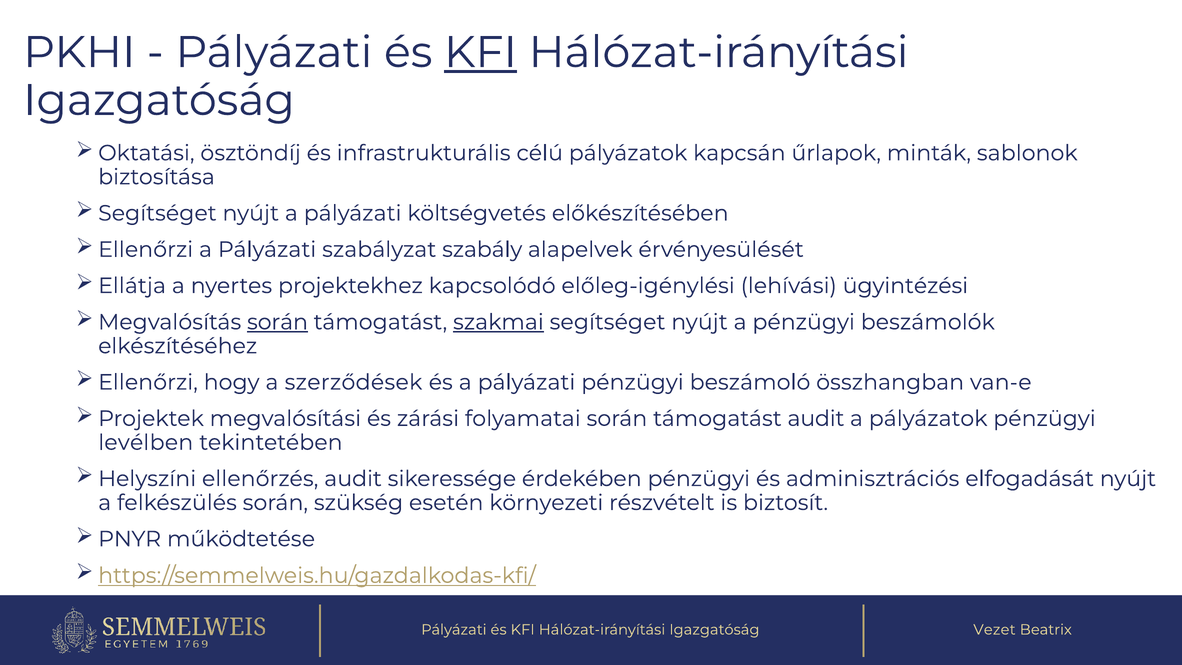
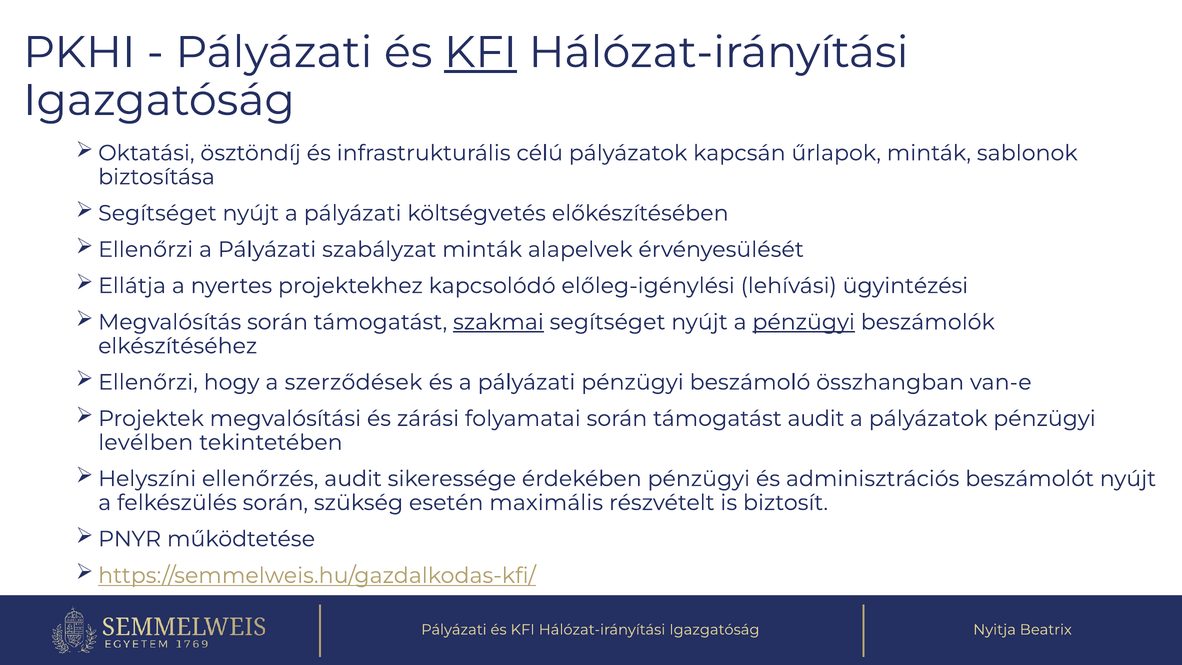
szabályzat szabály: szabály -> minták (482, 249)
során underline: present -> none (278, 322)
pénzügyi underline: none -> present (804, 322)
elfogadását: elfogadását -> beszámolót (1030, 479)
környezeti: környezeti -> maximális (546, 503)
Vezet: Vezet -> Nyitja (995, 630)
